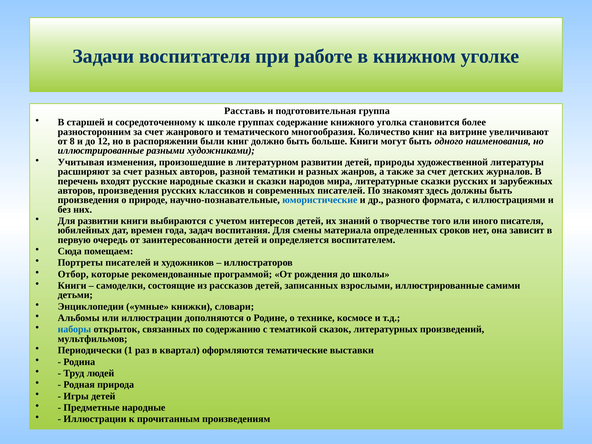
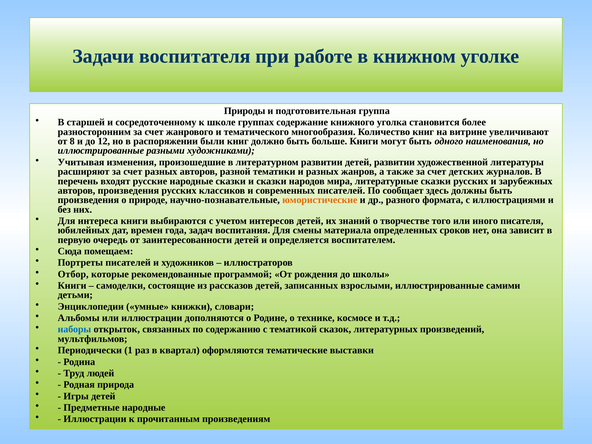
Расставь: Расставь -> Природы (245, 111)
детей природы: природы -> развитии (394, 162)
знакомят: знакомят -> сообщает (403, 191)
юмористические colour: blue -> orange (320, 200)
Для развитии: развитии -> интереса (98, 221)
